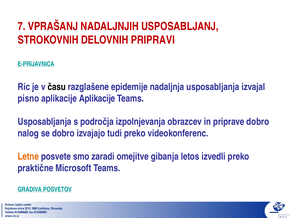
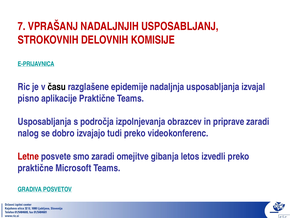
PRIPRAVI: PRIPRAVI -> KOMISIJE (153, 40)
aplikacije Aplikacije: Aplikacije -> Praktične (97, 98)
priprave dobro: dobro -> zaradi (258, 121)
Letne colour: orange -> red (28, 156)
